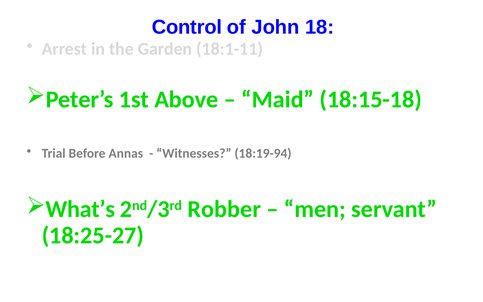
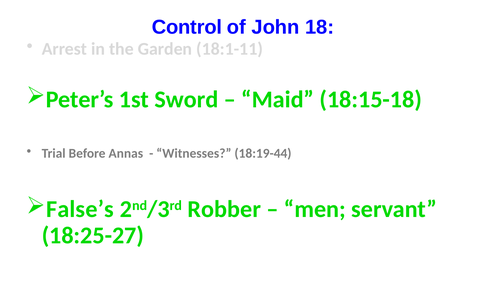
Above: Above -> Sword (186, 99)
18:19-94: 18:19-94 -> 18:19-44 (263, 153)
What’s: What’s -> False’s (80, 209)
